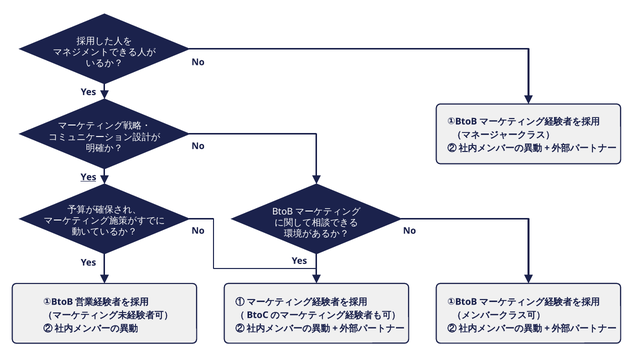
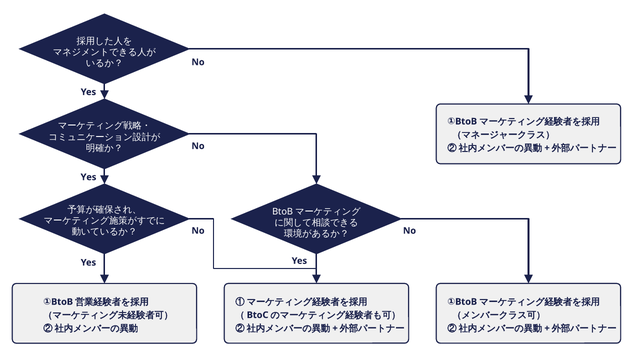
Yes underline: present -> none (88, 177)
